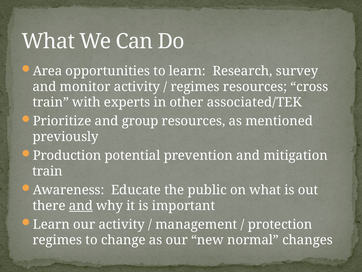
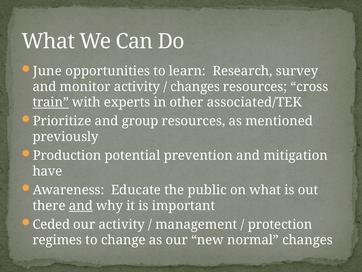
Area: Area -> June (47, 71)
regimes: regimes -> changes (195, 87)
train underline: none -> present (51, 102)
train: train -> have (47, 171)
Learn: Learn -> Ceded (51, 224)
